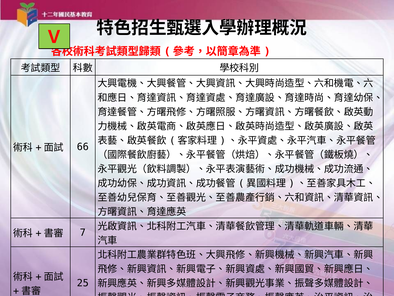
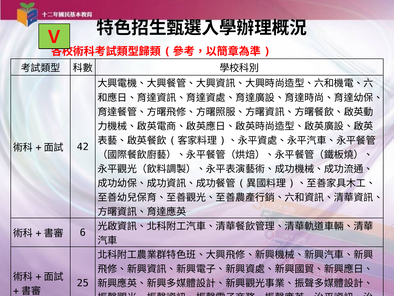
66: 66 -> 42 (83, 147)
7: 7 -> 6 (83, 232)
